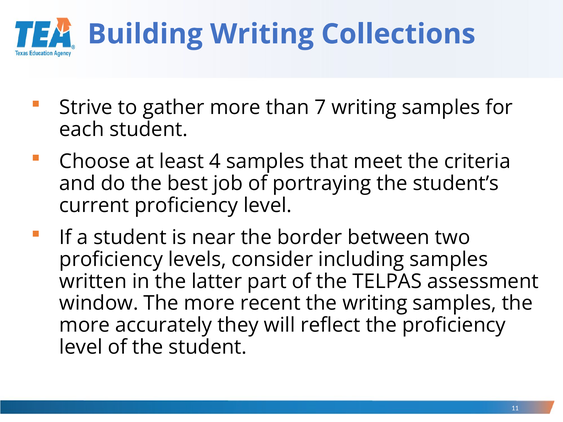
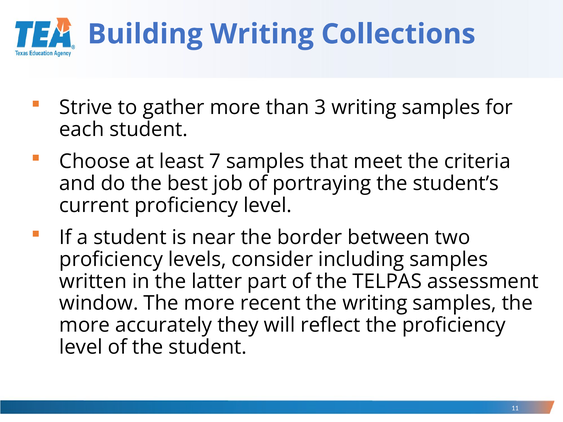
7: 7 -> 3 (320, 108)
4: 4 -> 7 (215, 161)
